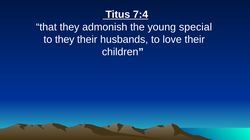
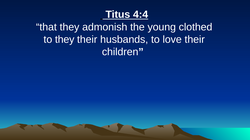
7:4: 7:4 -> 4:4 (141, 15)
special: special -> clothed (196, 27)
